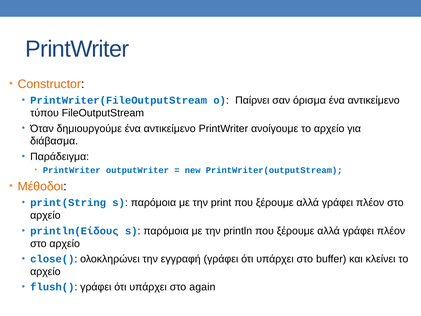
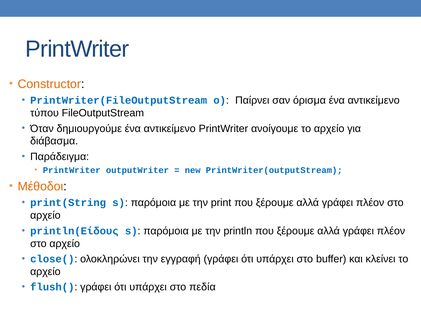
again: again -> πεδία (202, 287)
